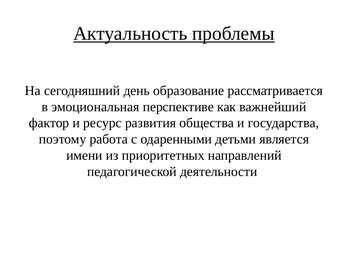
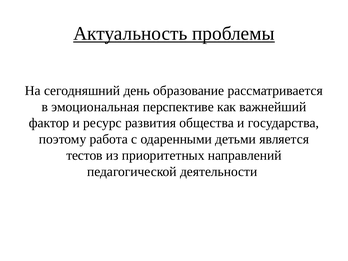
имени: имени -> тестов (84, 155)
